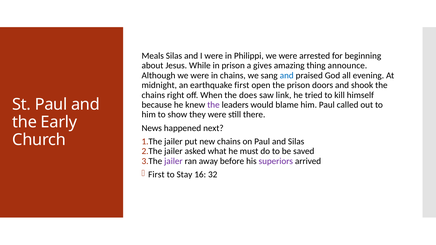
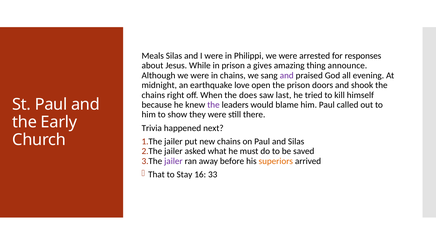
beginning: beginning -> responses (363, 56)
and colour: blue -> purple (287, 76)
earthquake first: first -> love (242, 85)
link: link -> last (284, 95)
News: News -> Trivia (152, 128)
superiors colour: purple -> orange (276, 161)
First: First -> That (156, 175)
32: 32 -> 33 (213, 175)
